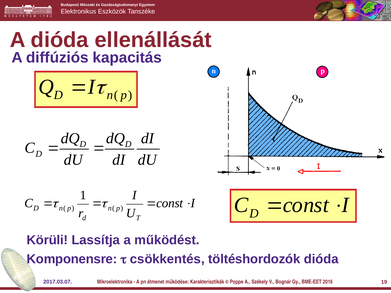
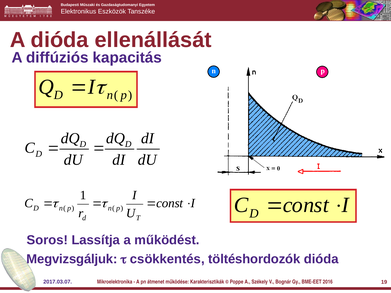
Körüli: Körüli -> Soros (47, 240)
Komponensre: Komponensre -> Megvizsgáljuk (72, 259)
